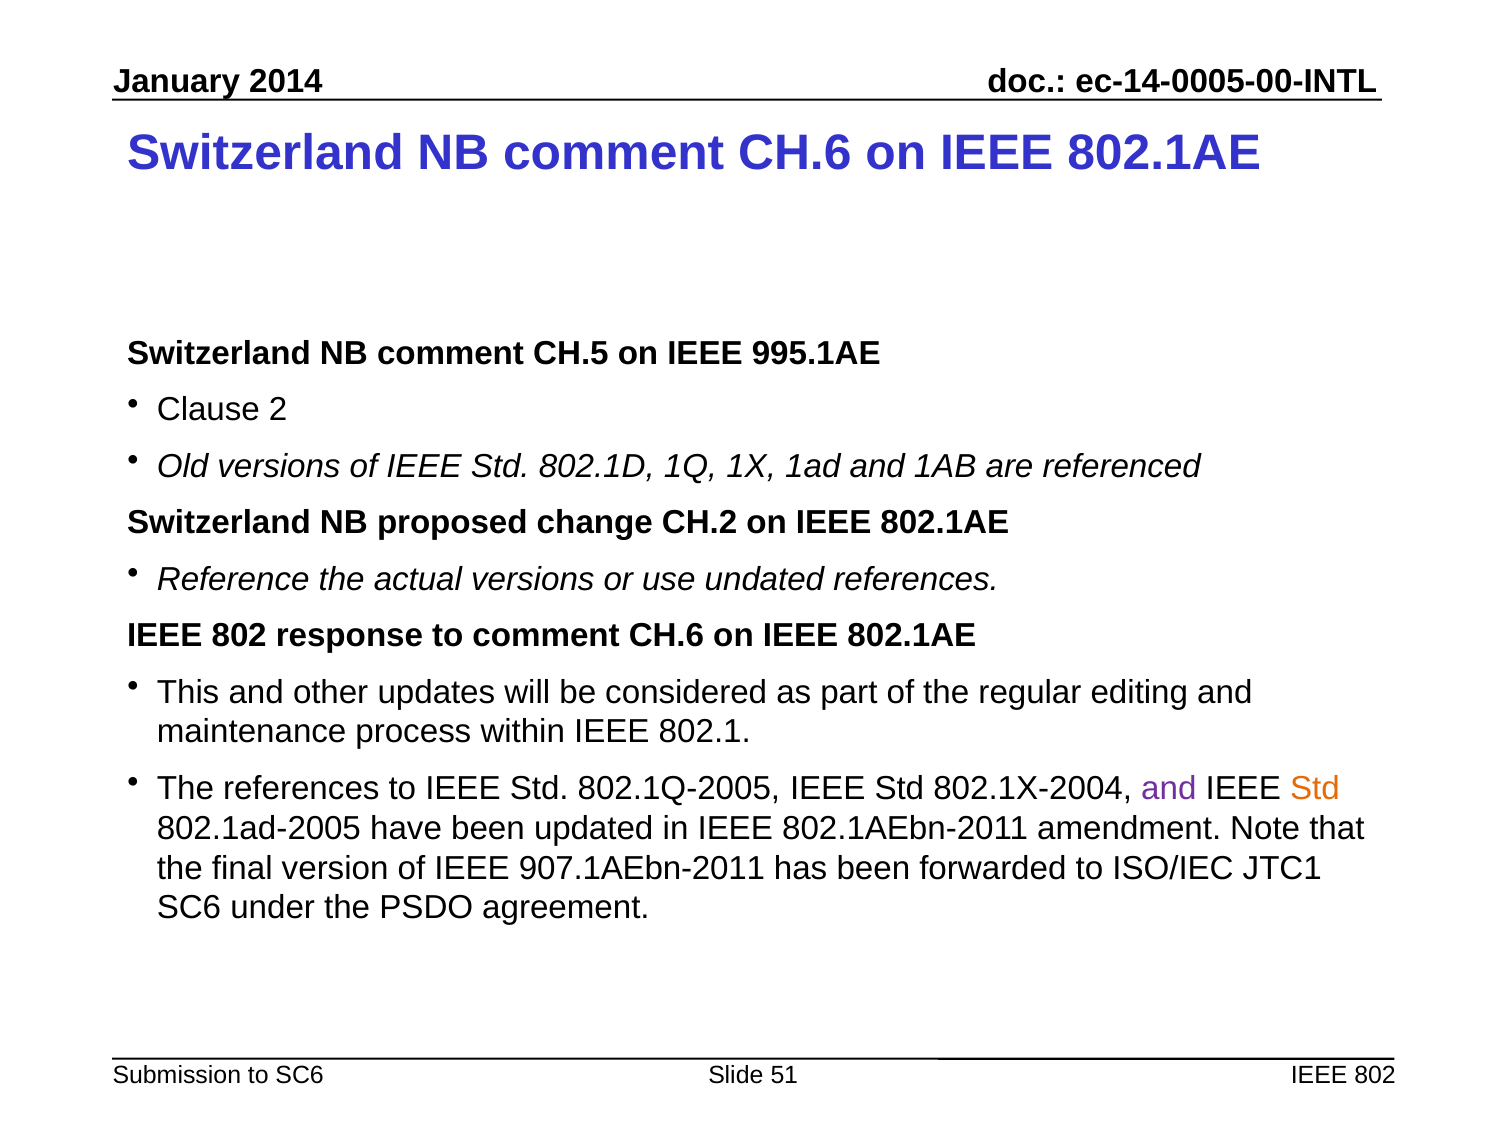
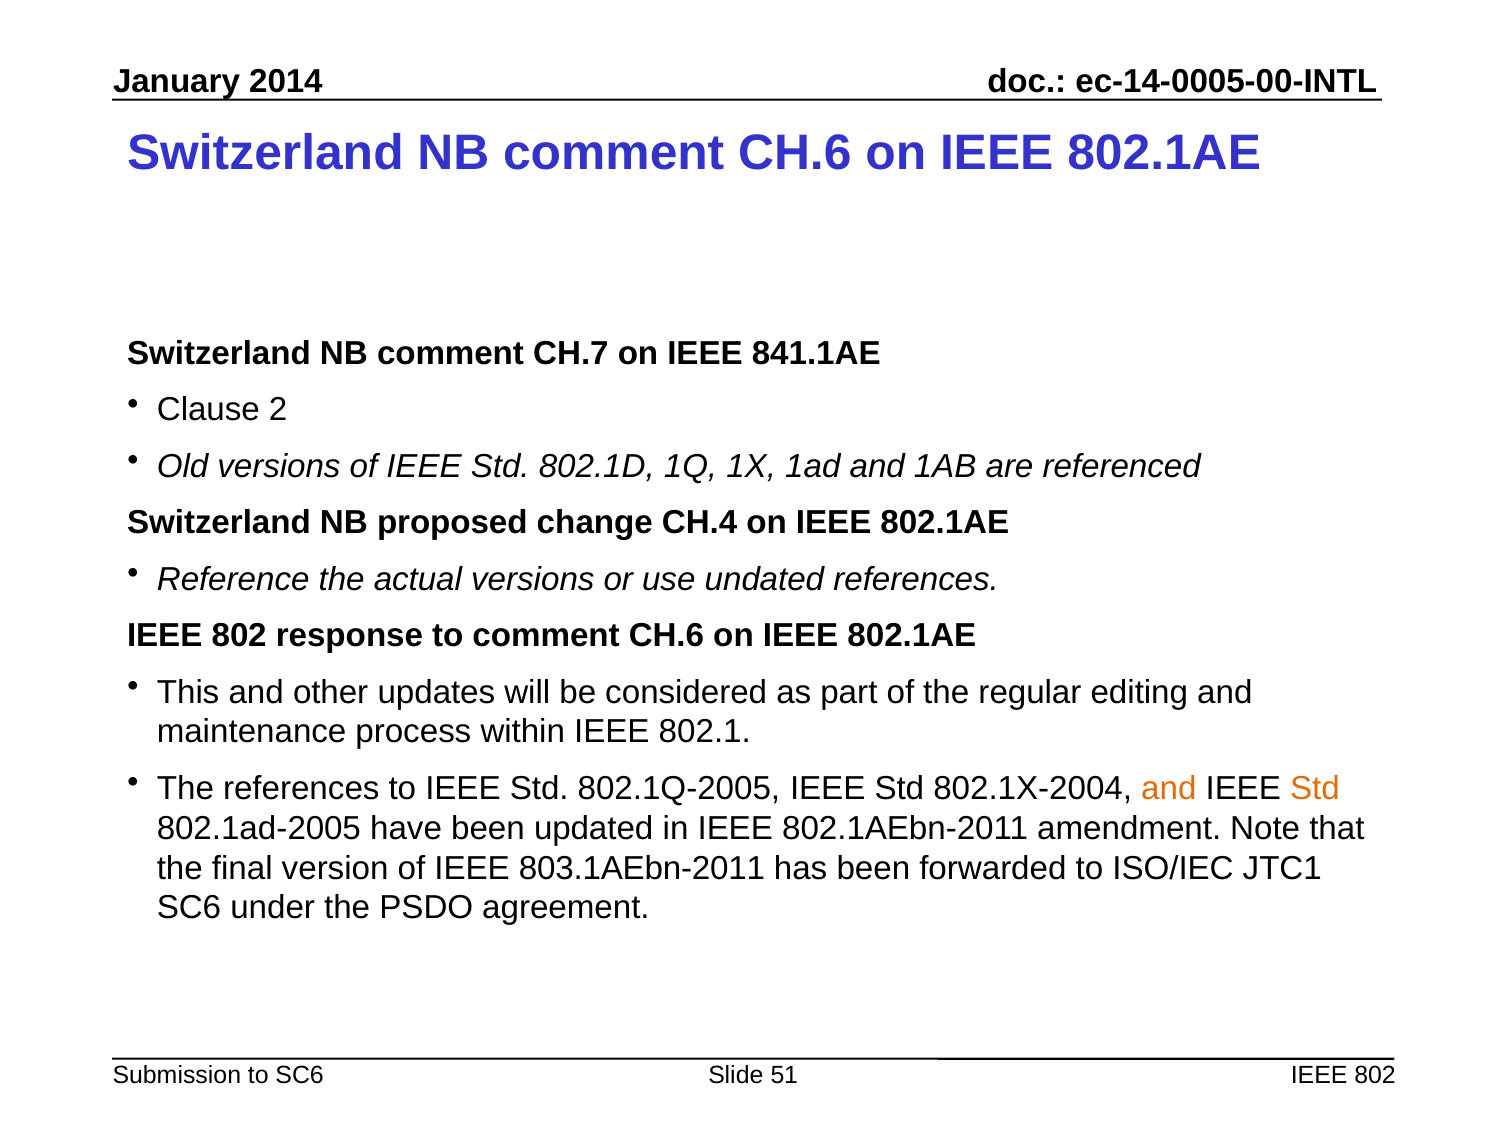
CH.5: CH.5 -> CH.7 (571, 353)
995.1AE: 995.1AE -> 841.1AE (816, 353)
CH.2: CH.2 -> CH.4 (700, 523)
and colour: purple -> orange (1169, 788)
907.1AEbn-2011: 907.1AEbn-2011 -> 803.1AEbn-2011 (642, 868)
